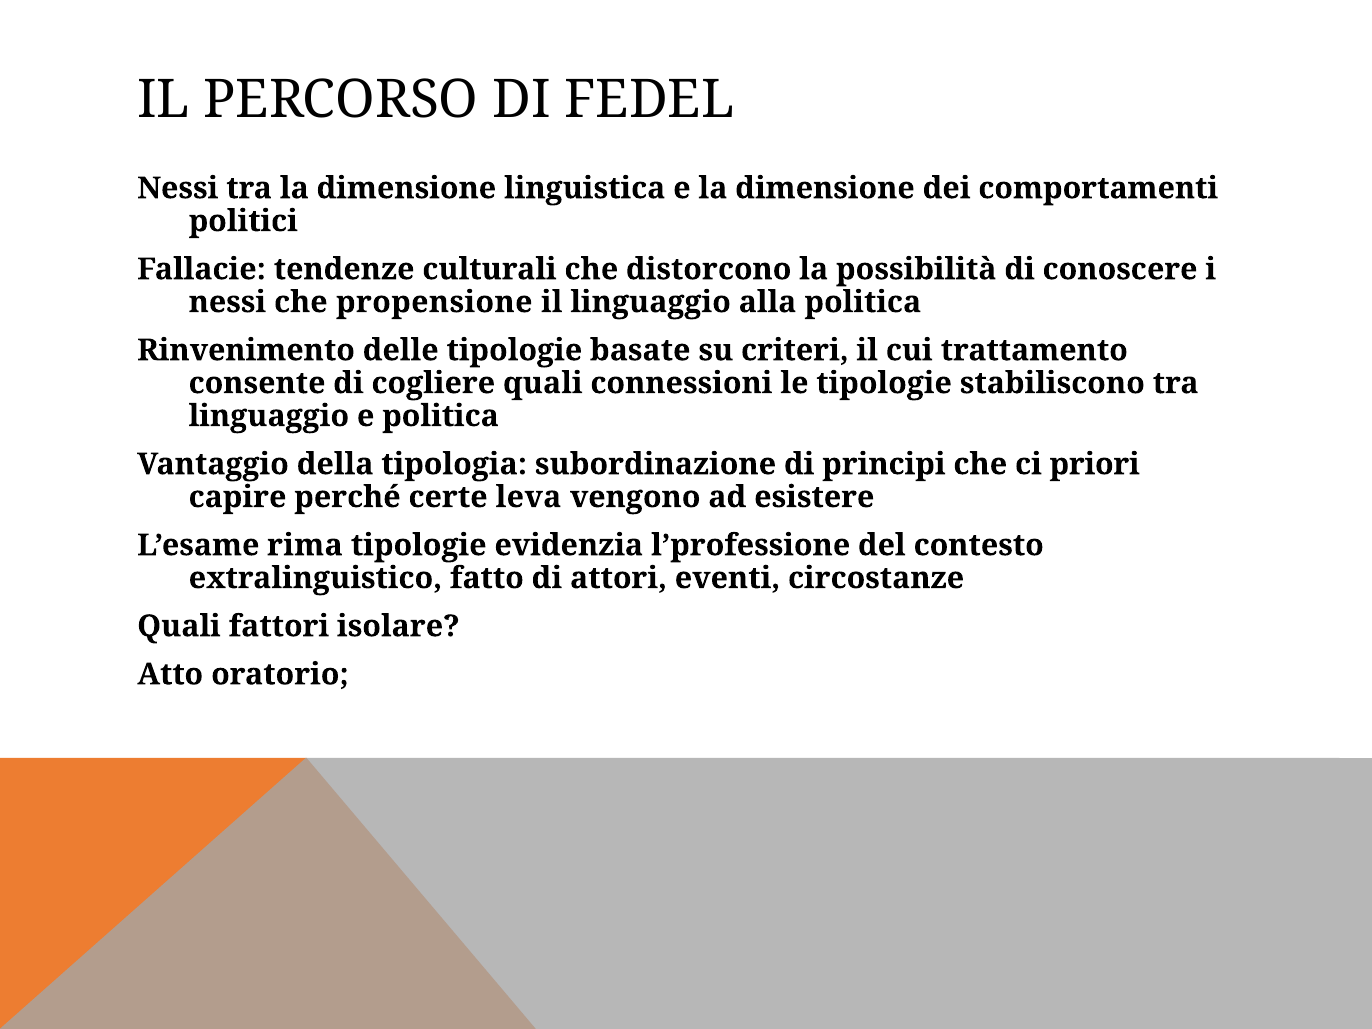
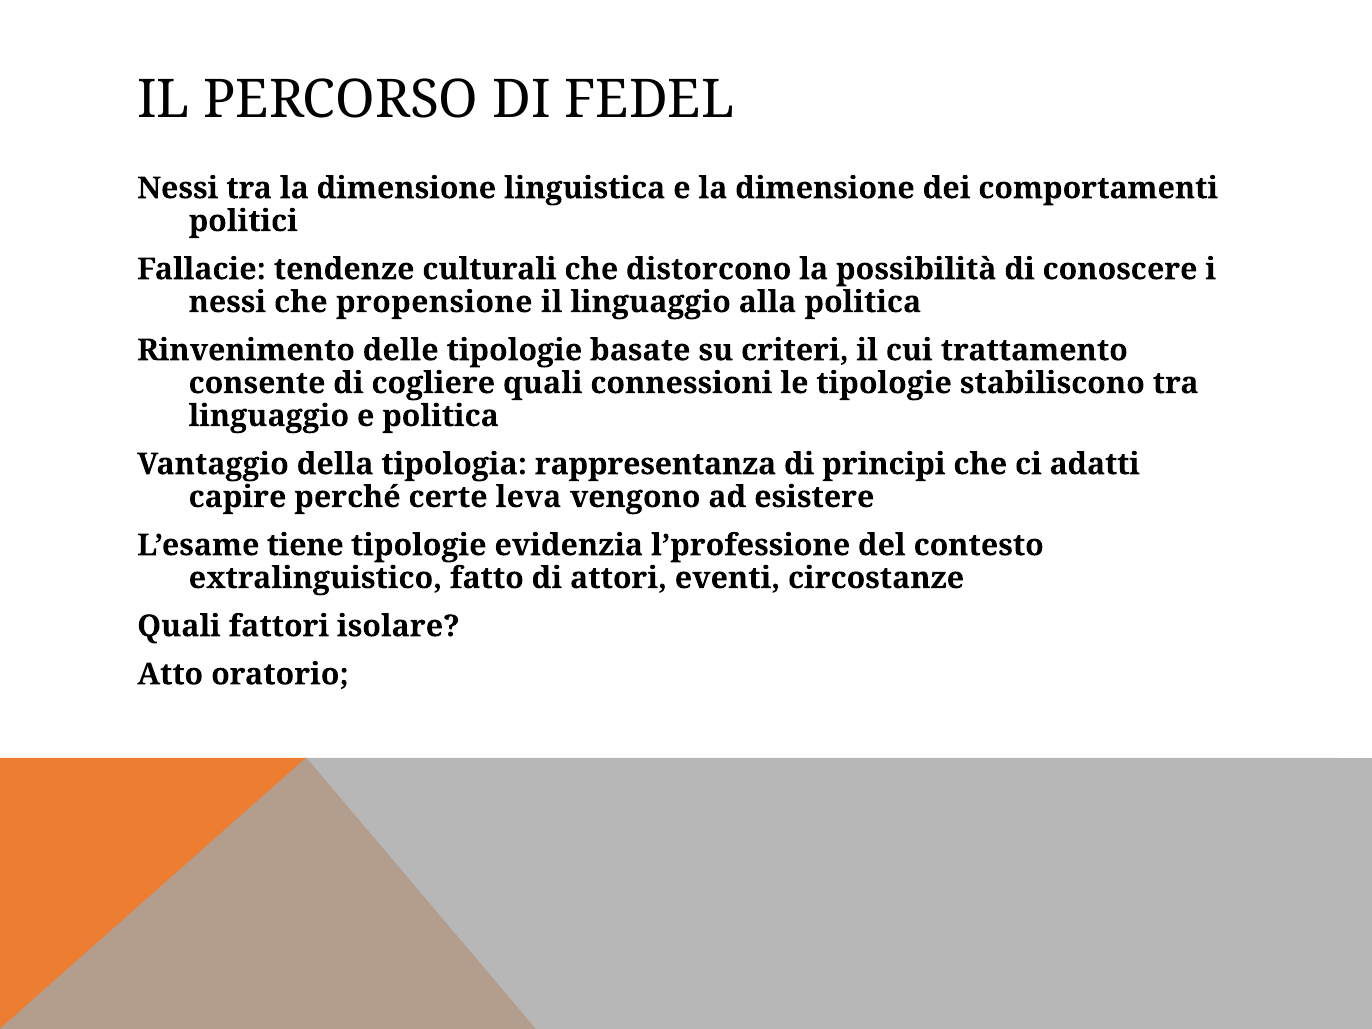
subordinazione: subordinazione -> rappresentanza (656, 464)
priori: priori -> adatti (1095, 464)
rima: rima -> tiene (305, 545)
